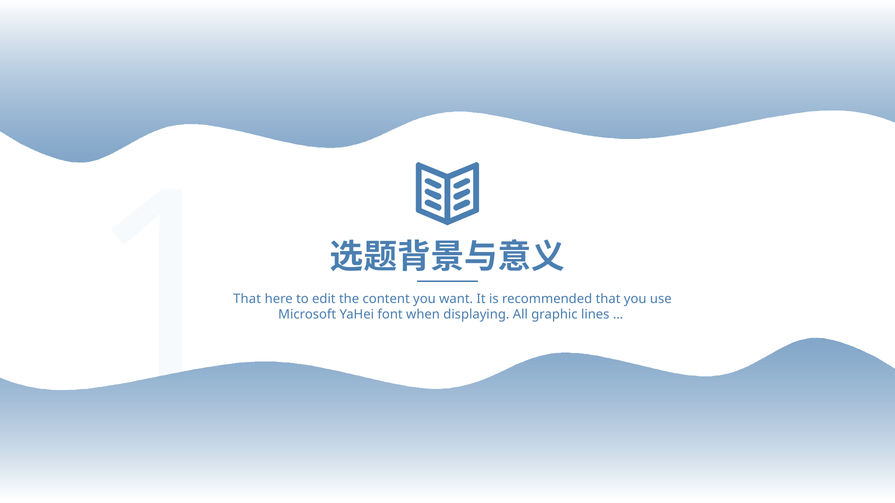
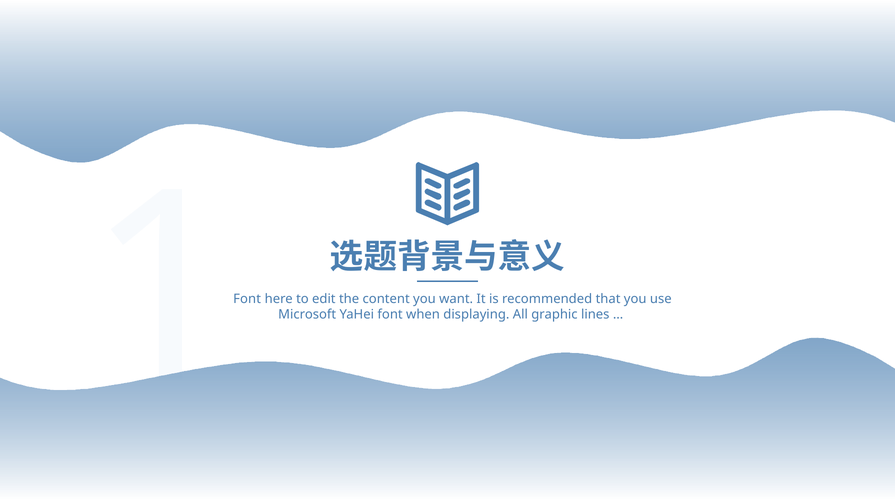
That: That -> Font (247, 299)
